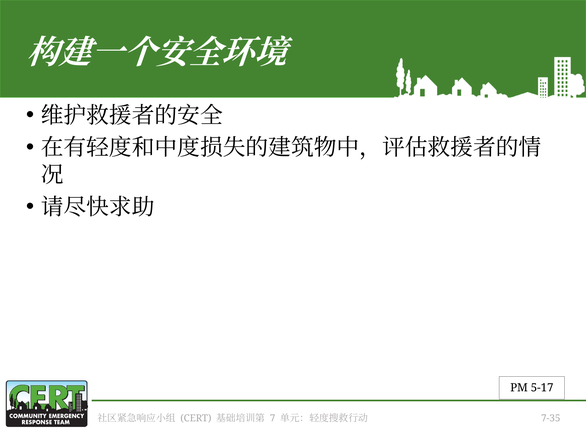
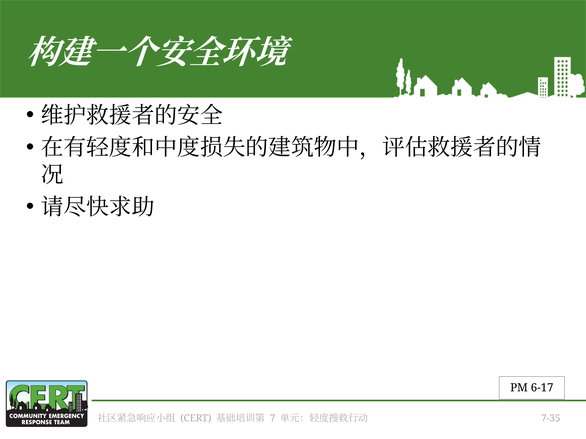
5-17: 5-17 -> 6-17 (542, 388)
